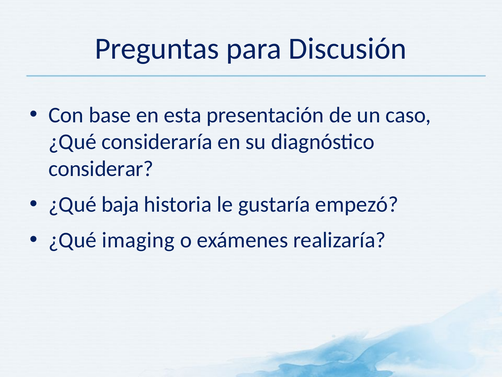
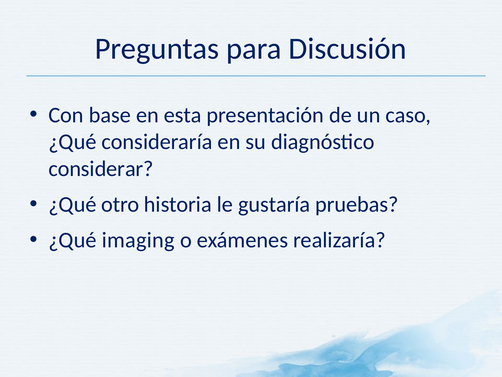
baja: baja -> otro (120, 204)
empezó: empezó -> pruebas (357, 204)
